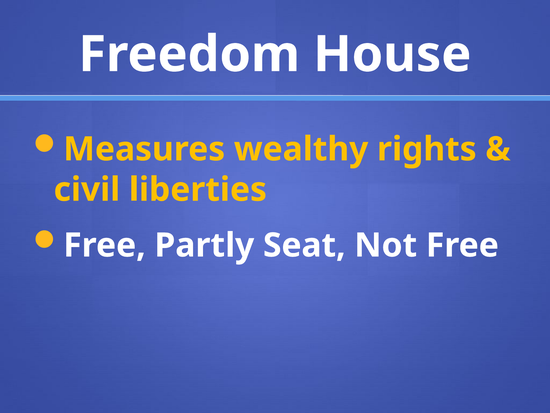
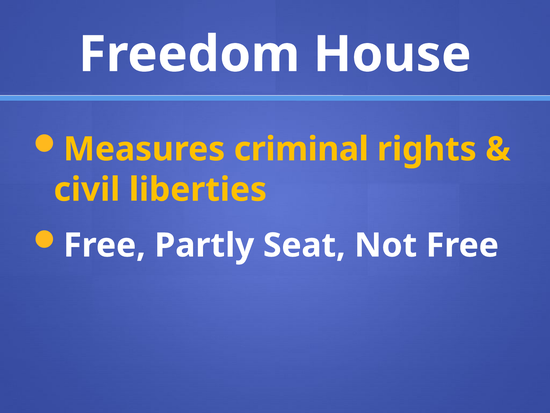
wealthy: wealthy -> criminal (301, 149)
